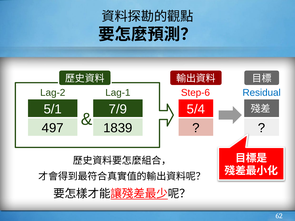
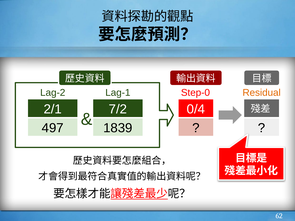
Step-6: Step-6 -> Step-0 (195, 93)
Residual colour: blue -> orange (262, 93)
5/1: 5/1 -> 2/1 (53, 109)
7/9: 7/9 -> 7/2 (118, 109)
5/4: 5/4 -> 0/4 (196, 109)
